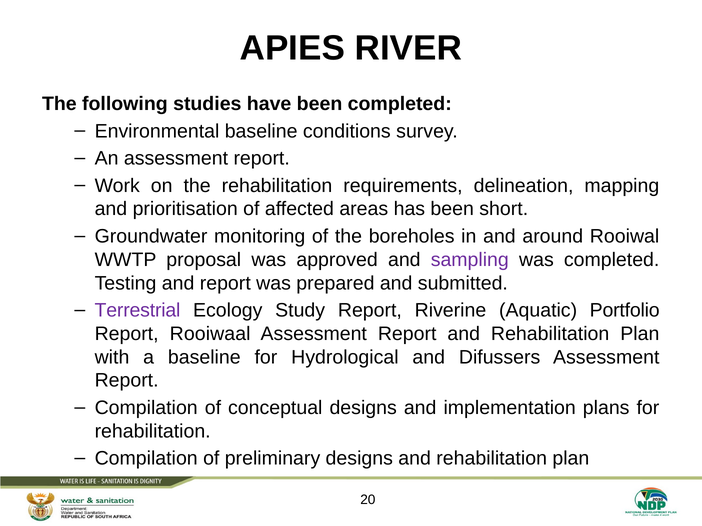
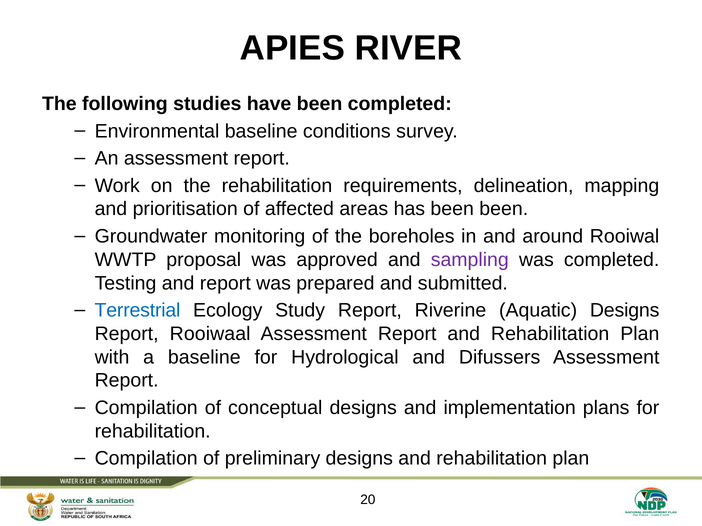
been short: short -> been (504, 209)
Terrestrial colour: purple -> blue (138, 311)
Aquatic Portfolio: Portfolio -> Designs (625, 311)
